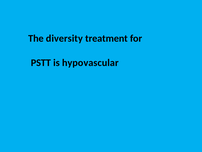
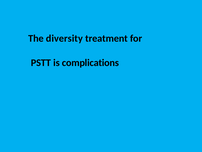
hypovascular: hypovascular -> complications (90, 63)
